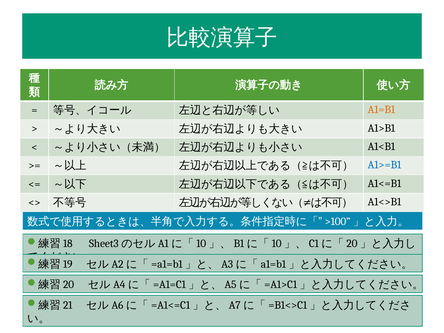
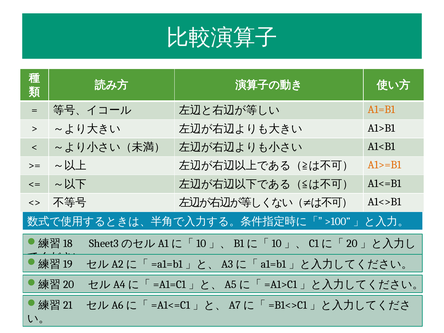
A1>=B1 colour: blue -> orange (384, 165)
